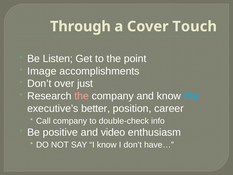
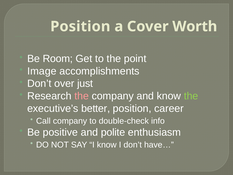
Through: Through -> Position (80, 26)
Touch: Touch -> Worth (195, 26)
Listen: Listen -> Room (58, 59)
the colour: light blue -> light green (191, 96)
video: video -> polite (113, 132)
